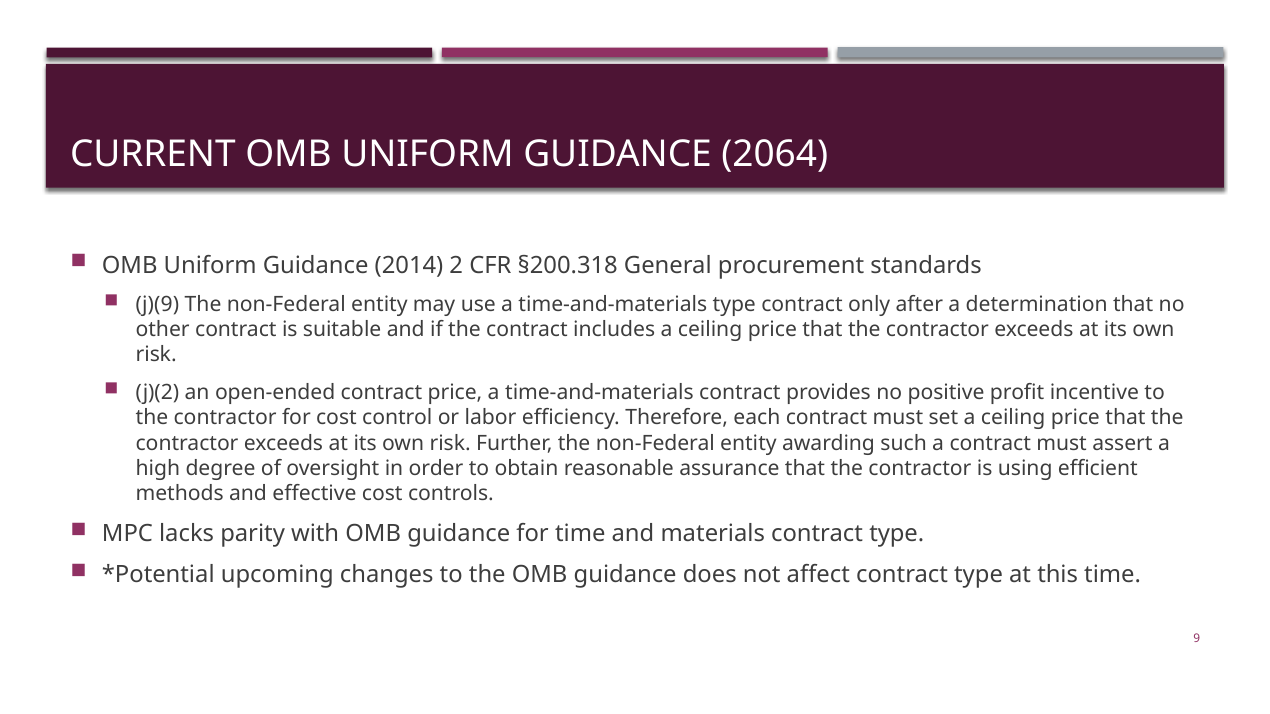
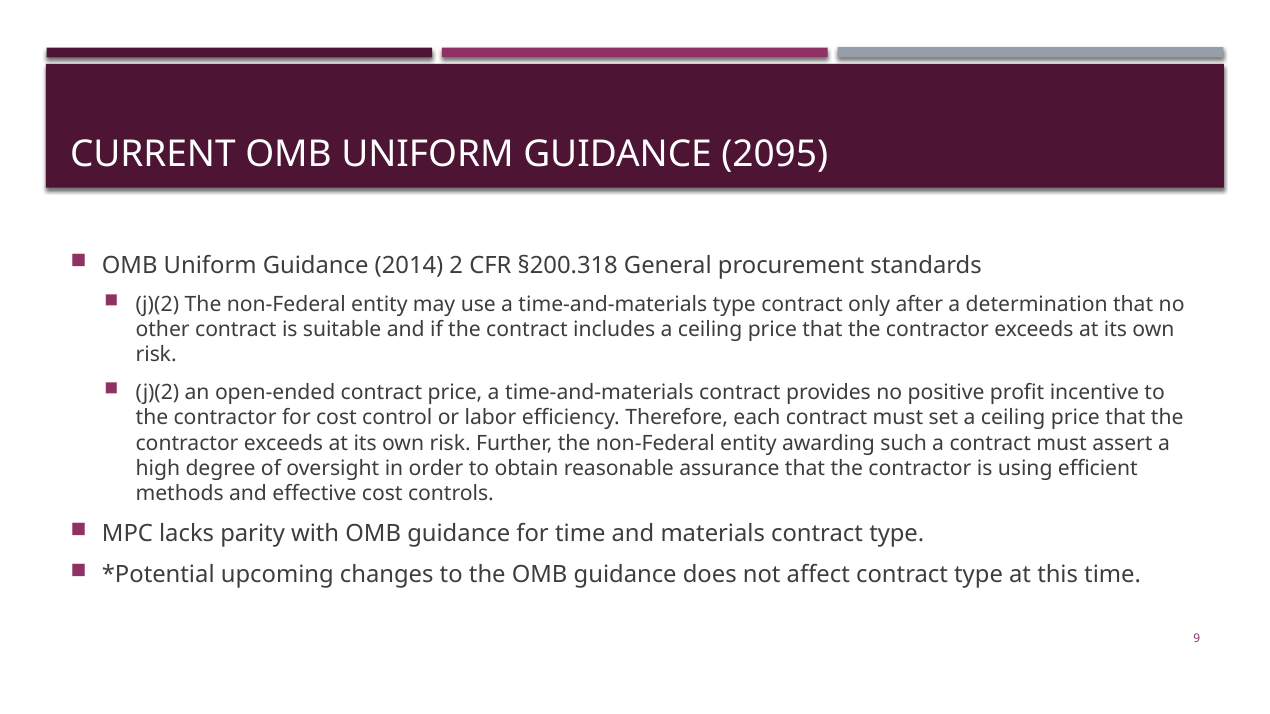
2064: 2064 -> 2095 (775, 154)
j)(9: j)(9 -> j)(2 (157, 304)
